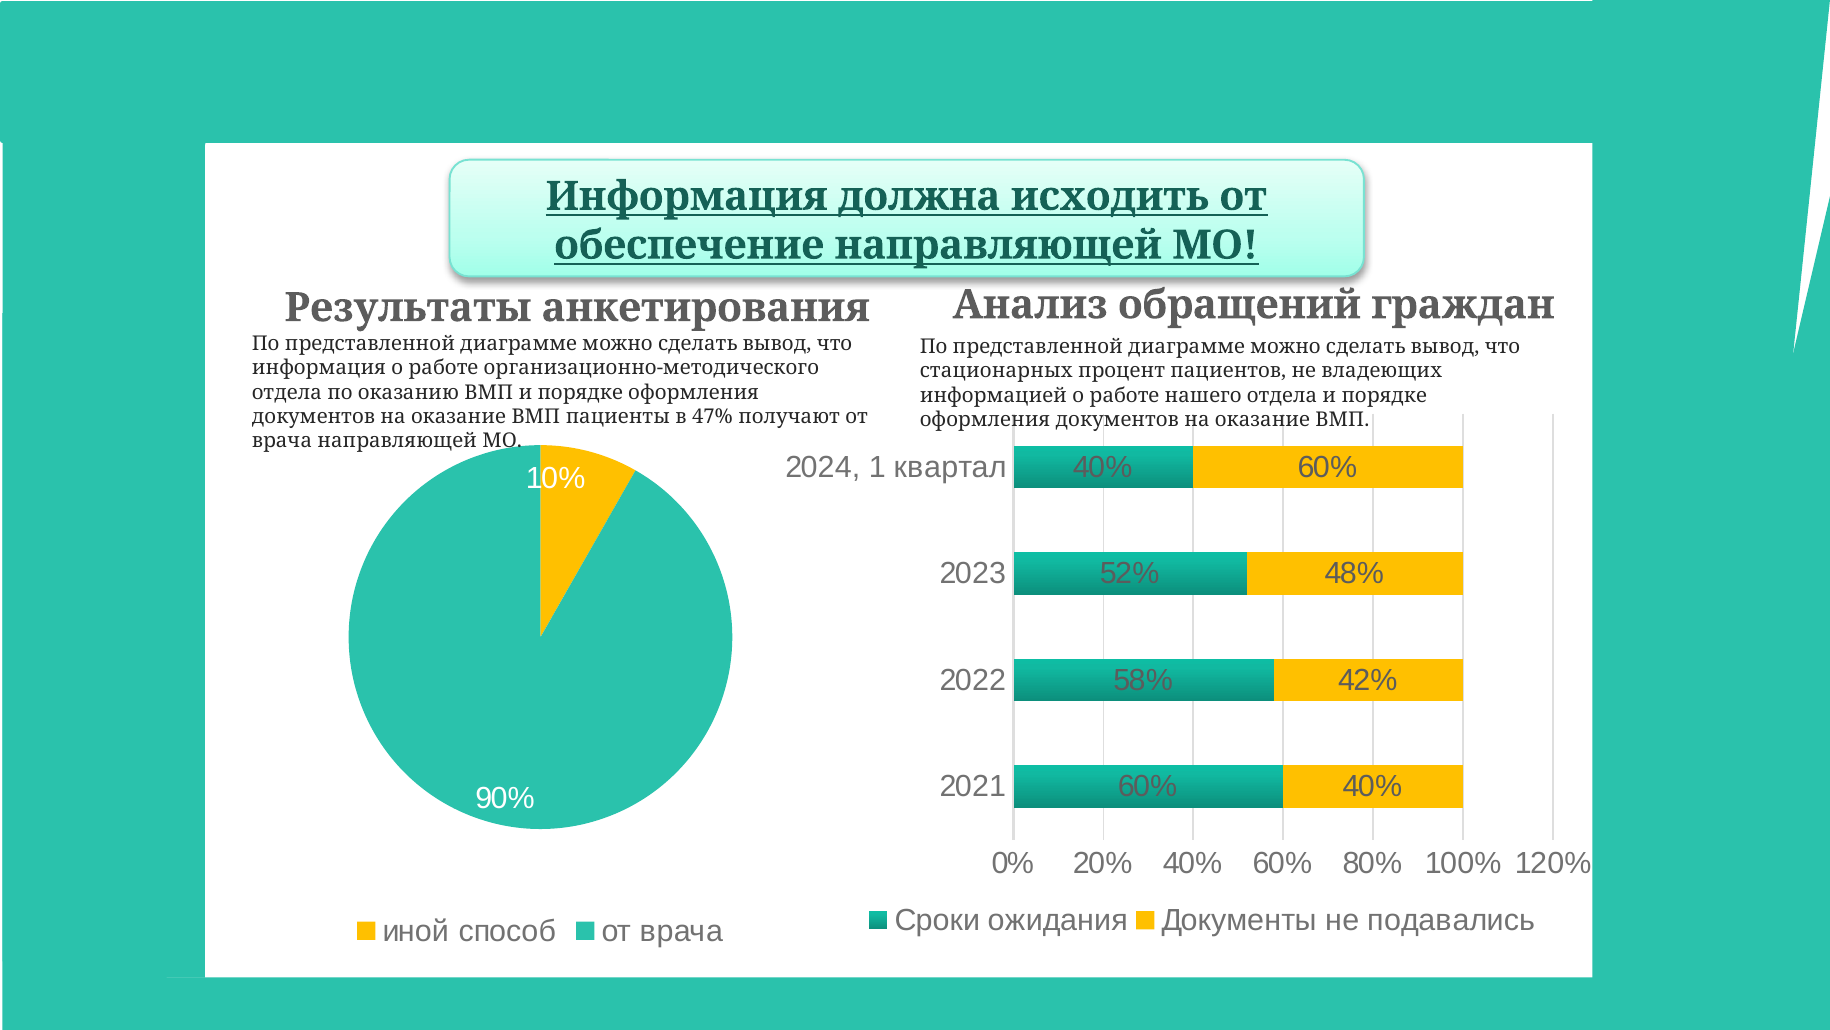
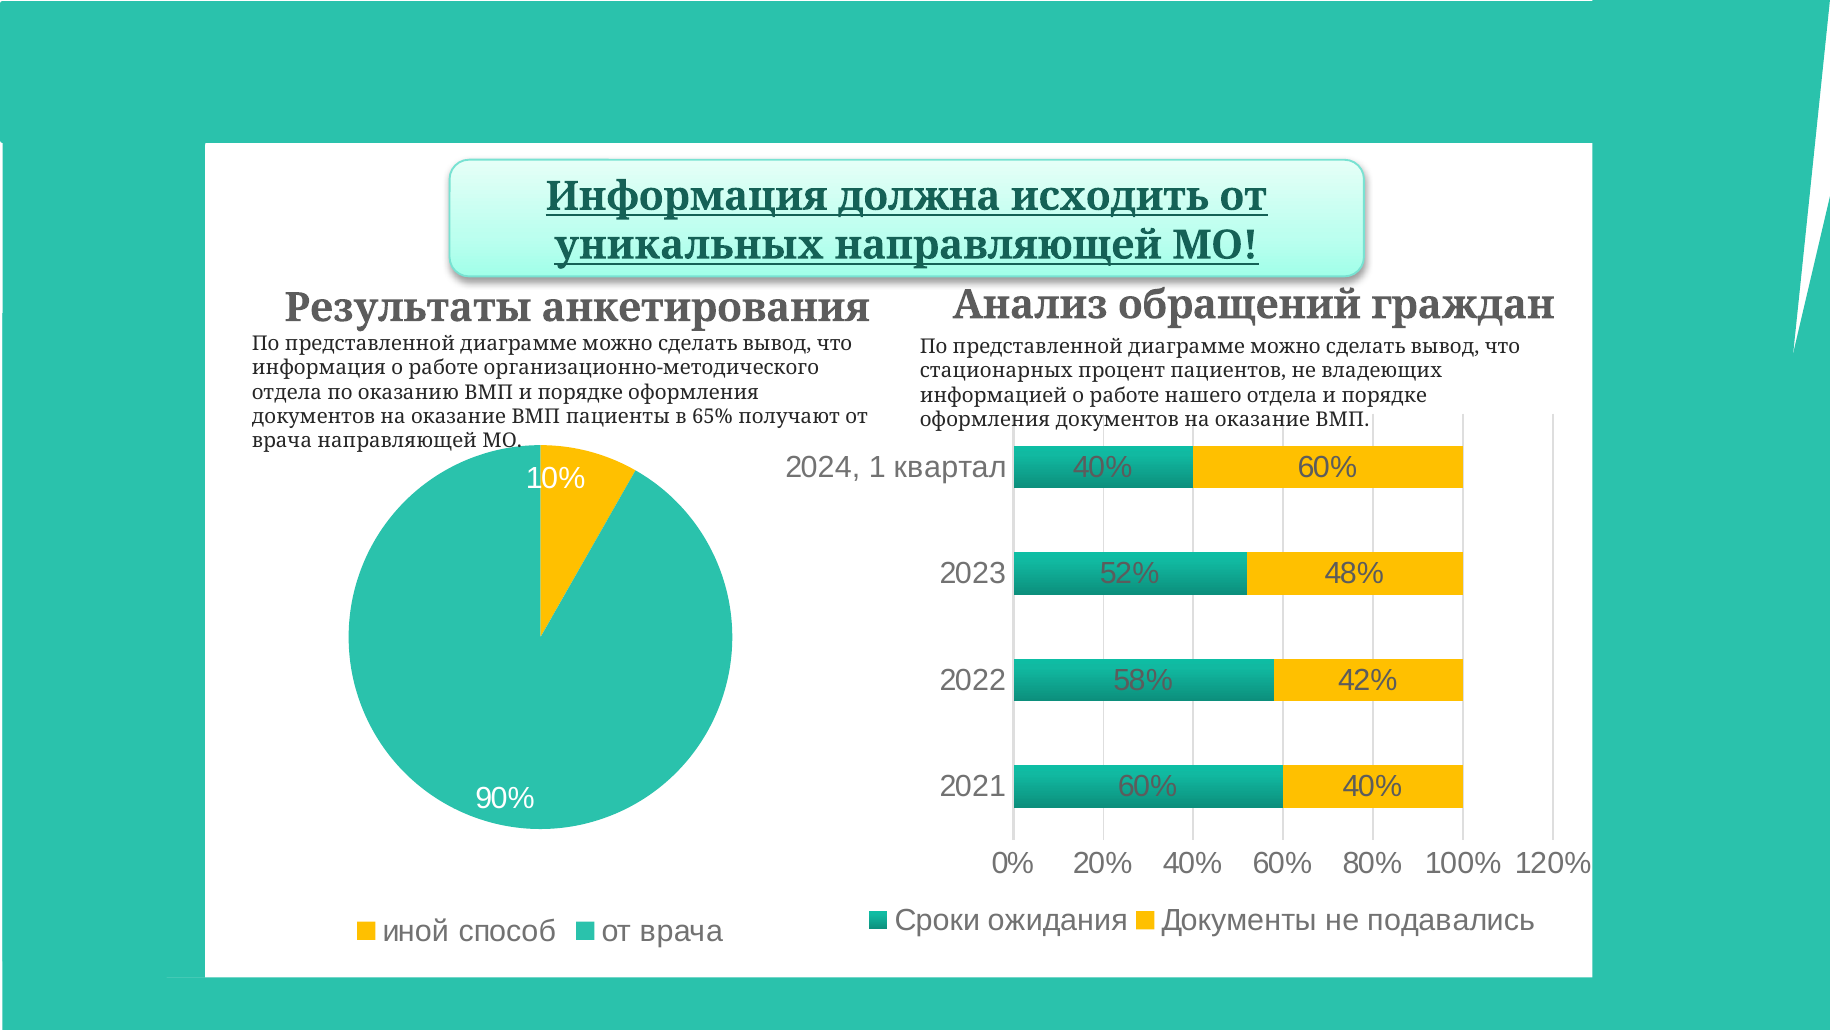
обеспечение: обеспечение -> уникальных (689, 245)
47%: 47% -> 65% (713, 417)
